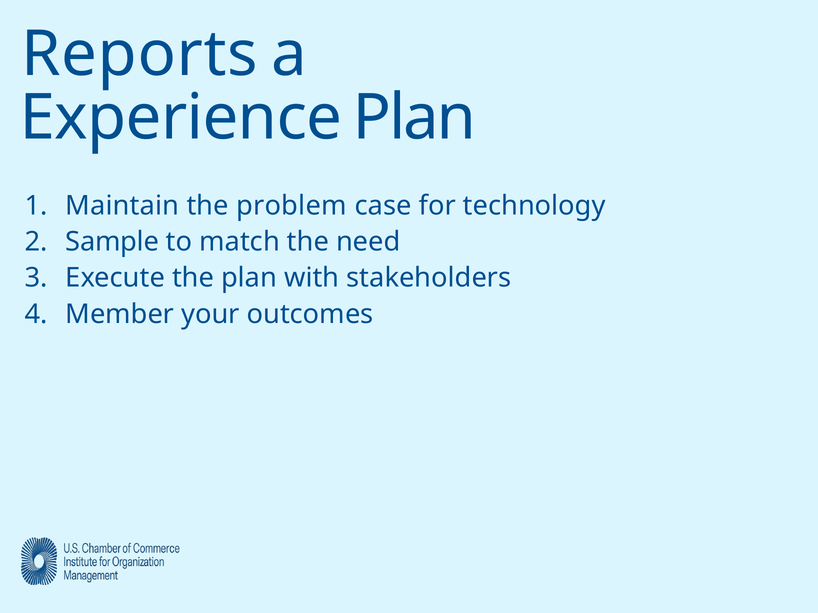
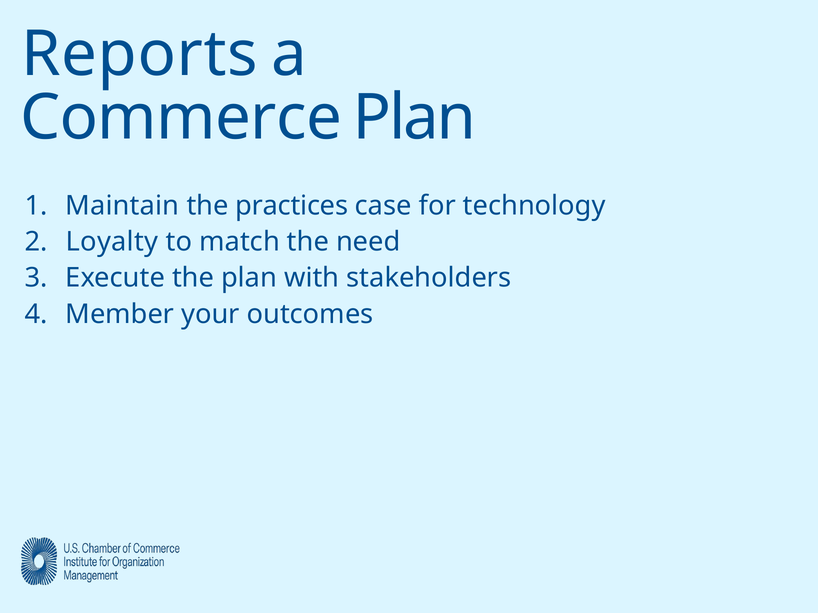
Experience: Experience -> Commerce (181, 118)
problem: problem -> practices (292, 206)
Sample: Sample -> Loyalty (112, 242)
